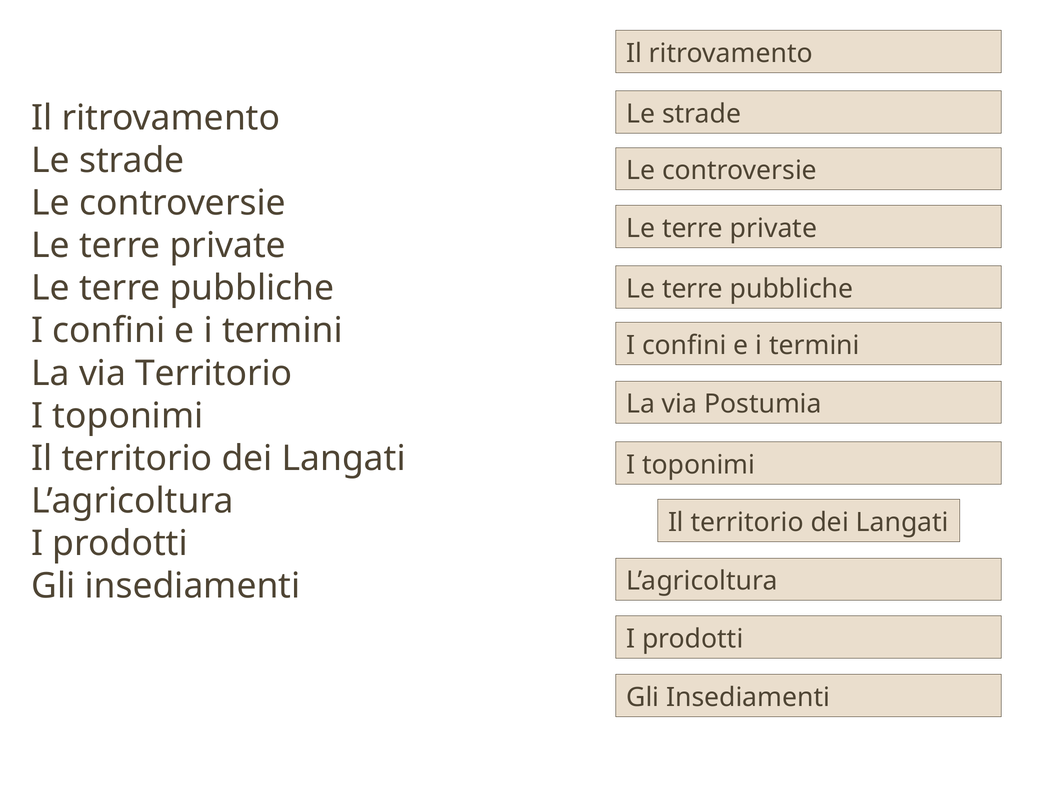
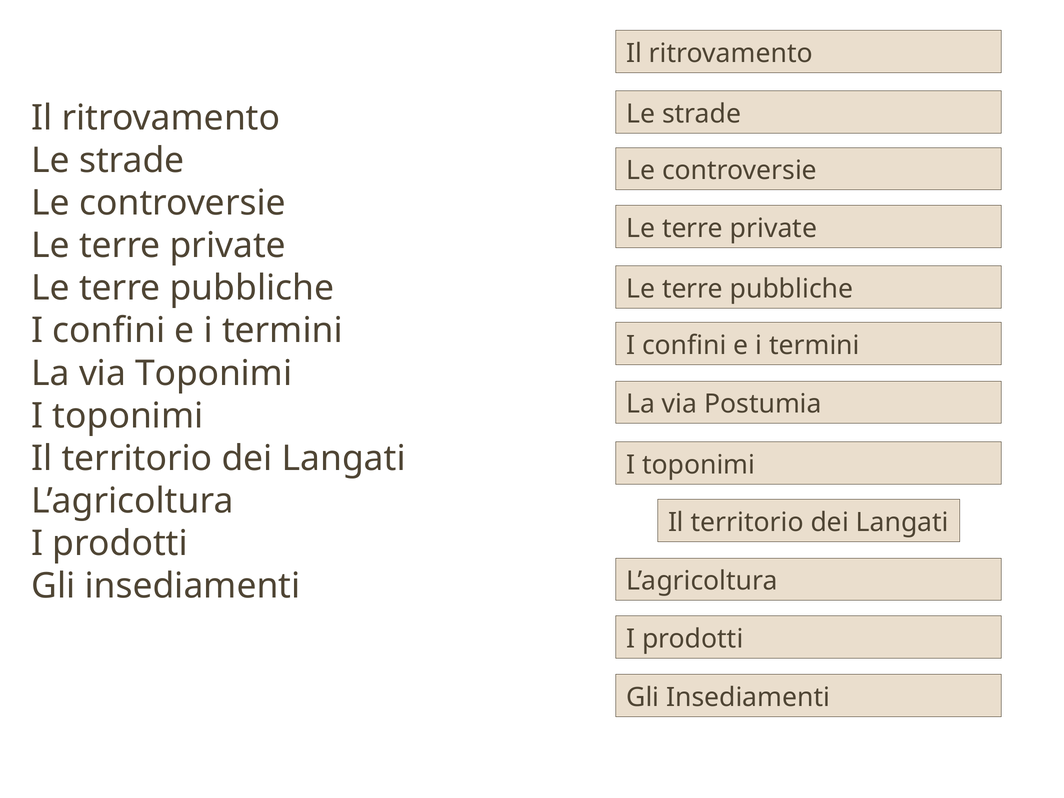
via Territorio: Territorio -> Toponimi (214, 373)
